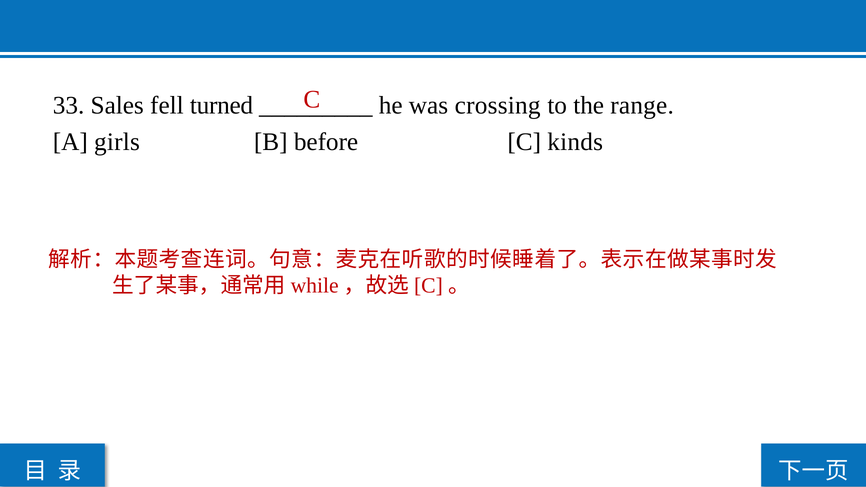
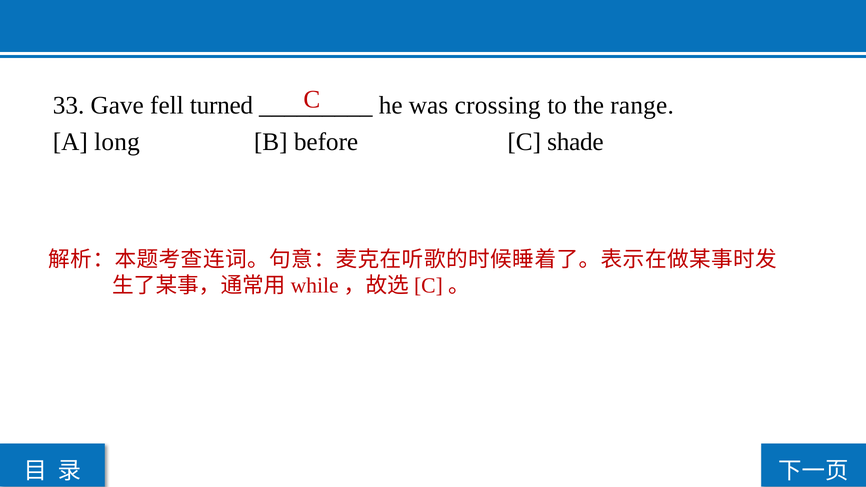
Sales: Sales -> Gave (117, 106)
girls: girls -> long (117, 142)
kinds: kinds -> shade (575, 142)
